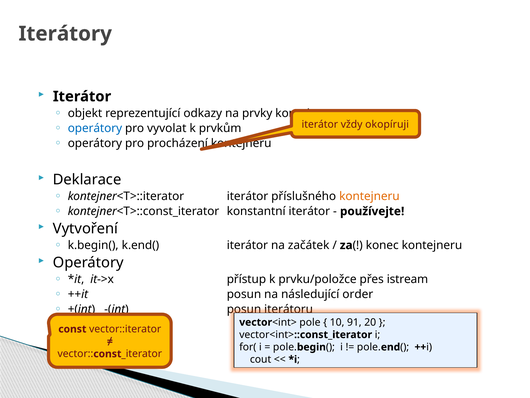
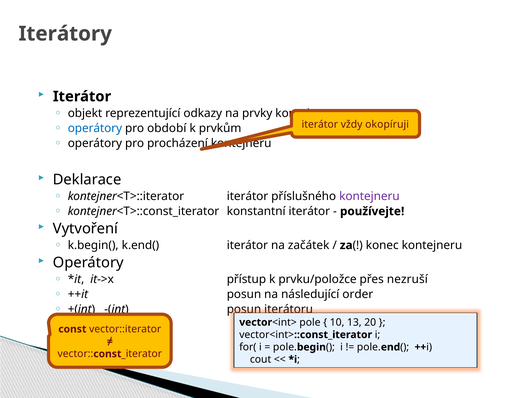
vyvolat: vyvolat -> období (167, 128)
kontejneru colour: orange -> purple (369, 196)
istream: istream -> nezruší (407, 279)
91: 91 -> 13 (354, 322)
